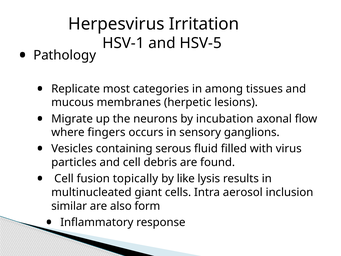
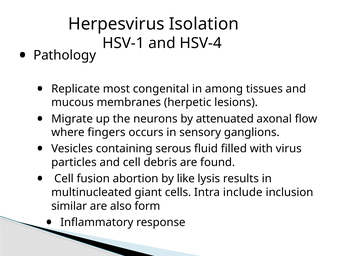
Irritation: Irritation -> Isolation (204, 24)
HSV-5: HSV-5 -> HSV-4 (201, 43)
categories: categories -> congenital (161, 89)
incubation: incubation -> attenuated (225, 119)
topically: topically -> abortion (136, 179)
aerosol: aerosol -> include (243, 192)
